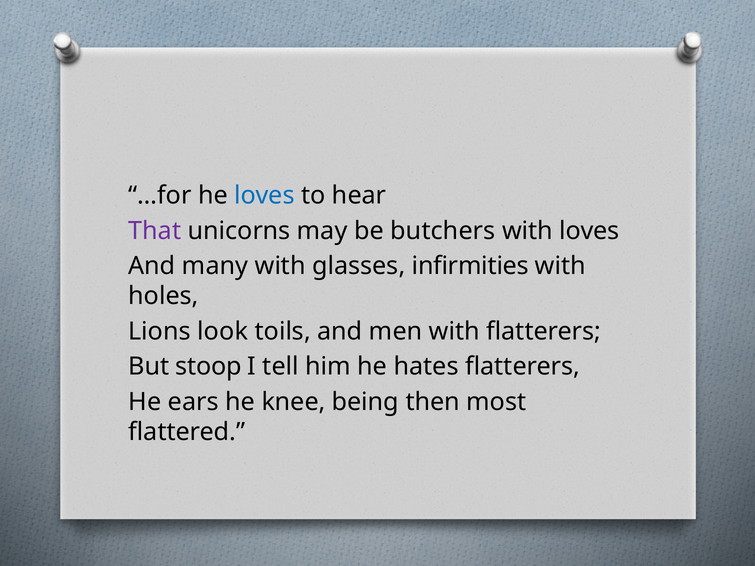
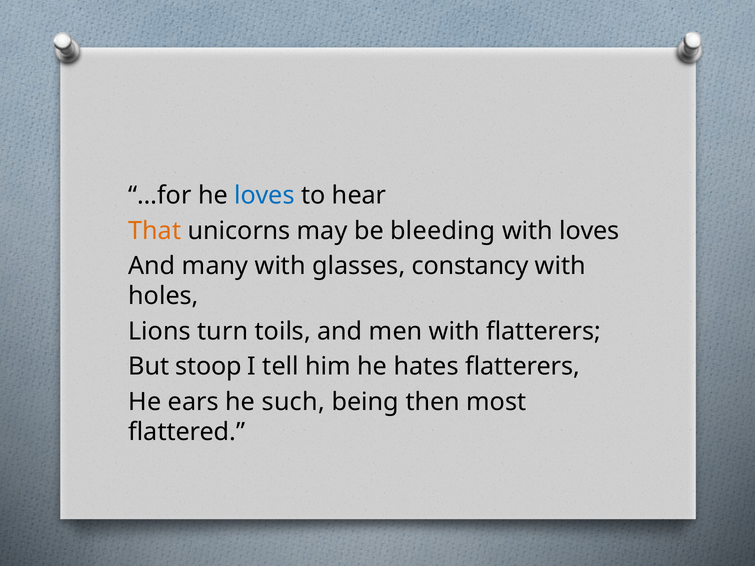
That colour: purple -> orange (155, 231)
butchers: butchers -> bleeding (443, 231)
infirmities: infirmities -> constancy (470, 266)
look: look -> turn (223, 332)
knee: knee -> such (293, 402)
